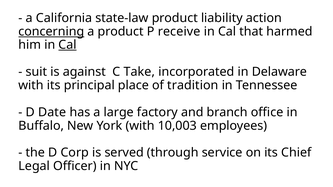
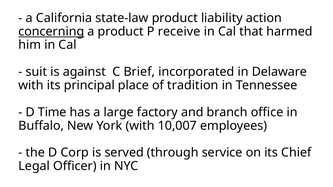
Cal underline: present -> none (68, 45)
Take: Take -> Brief (139, 72)
Date: Date -> Time (52, 112)
10,003: 10,003 -> 10,007 (177, 126)
